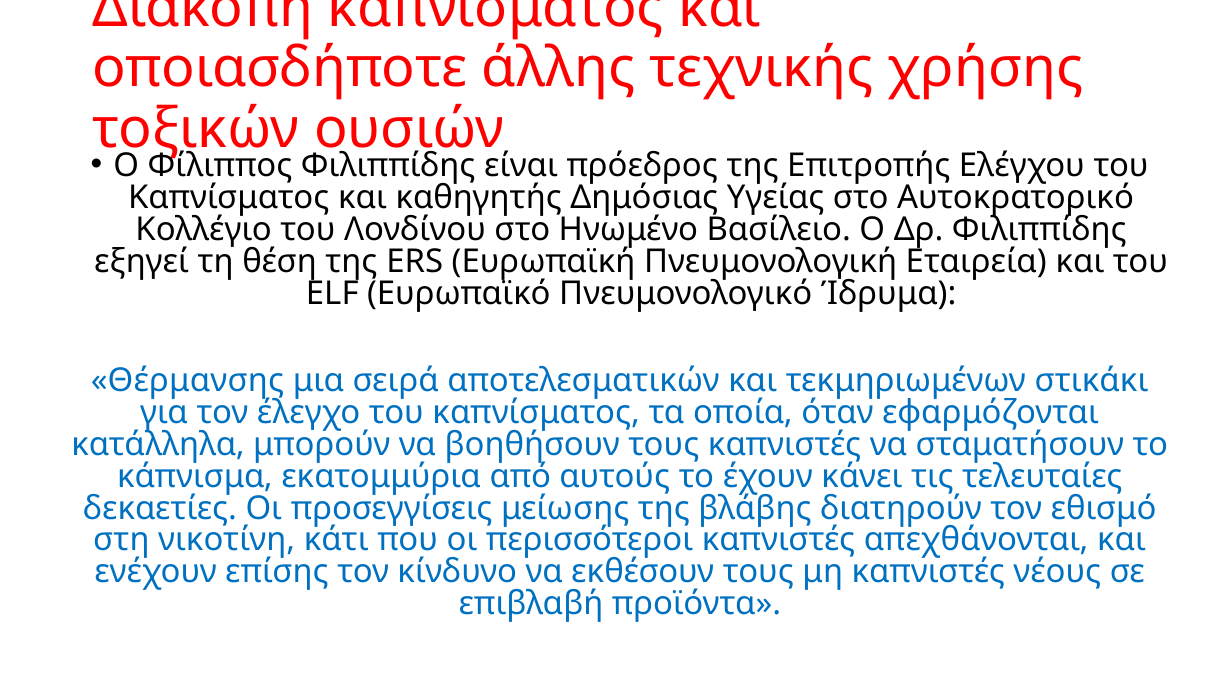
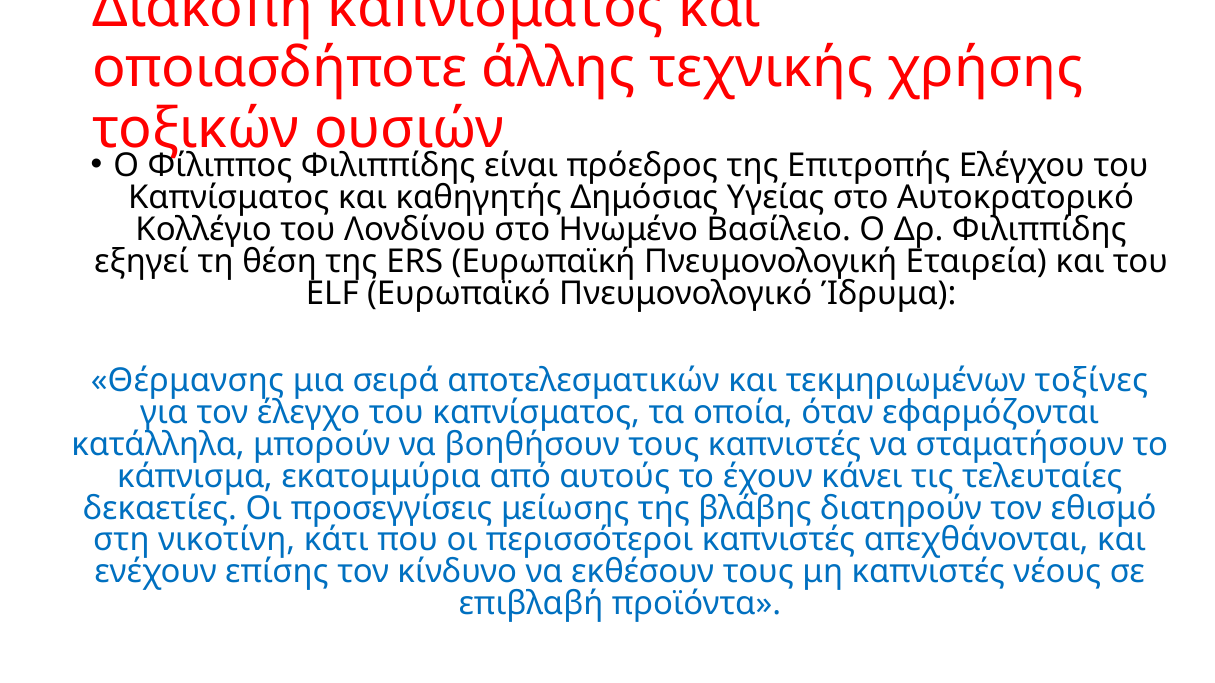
στικάκι: στικάκι -> τοξίνες (1091, 381)
